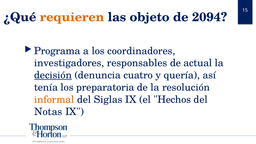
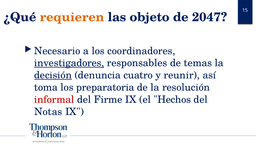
2094: 2094 -> 2047 (210, 17)
Programa: Programa -> Necesario (57, 51)
investigadores underline: none -> present (69, 63)
actual: actual -> temas (198, 63)
quería: quería -> reunir (182, 75)
tenía: tenía -> toma (46, 87)
informal colour: orange -> red (54, 100)
Siglas: Siglas -> Firme (108, 100)
